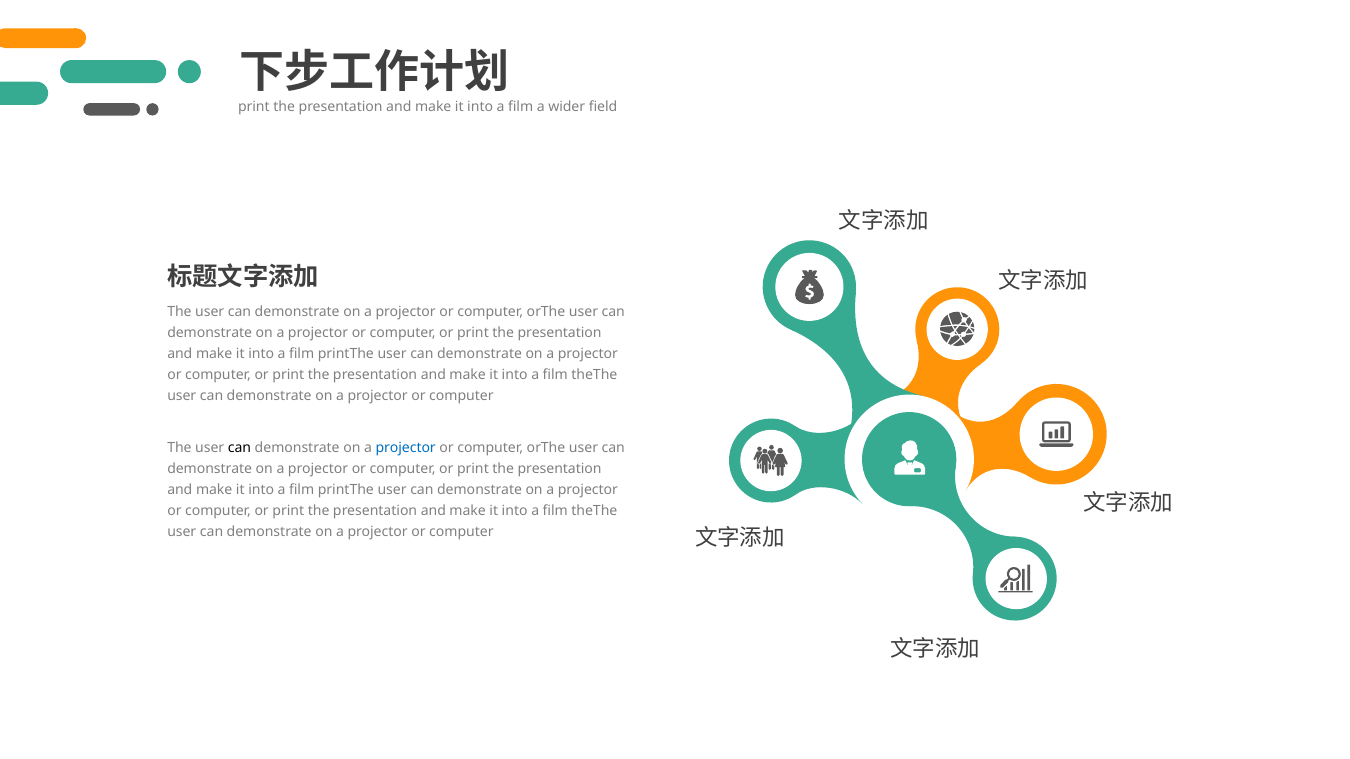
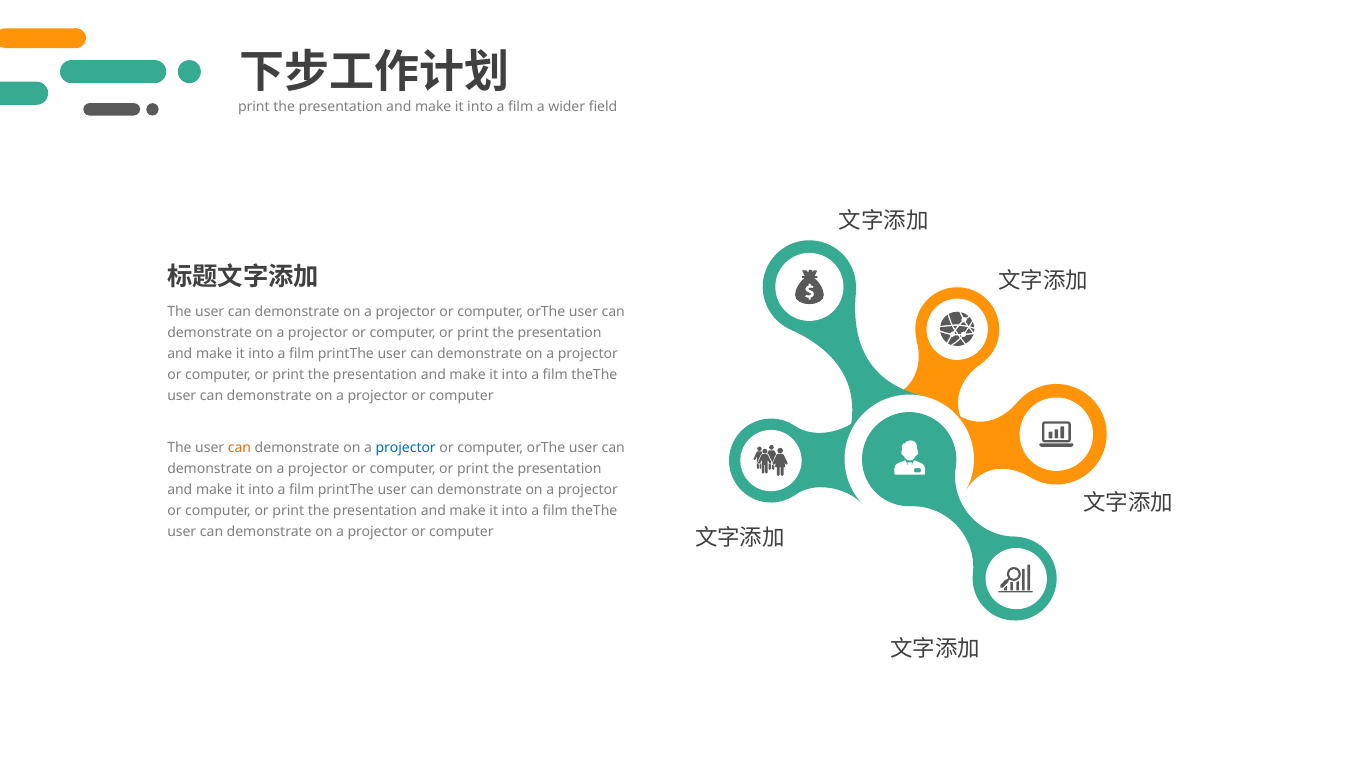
can colour: black -> orange (240, 448)
